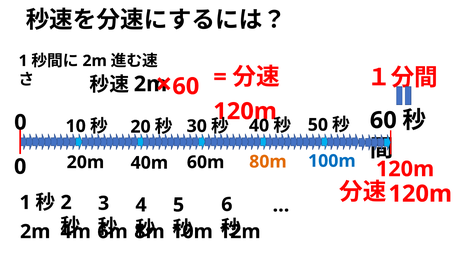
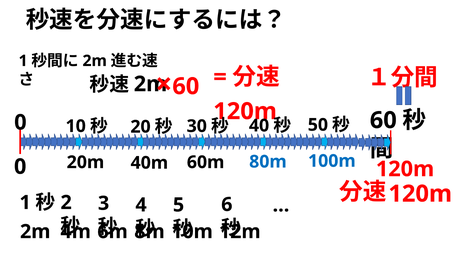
80m colour: orange -> blue (268, 162)
